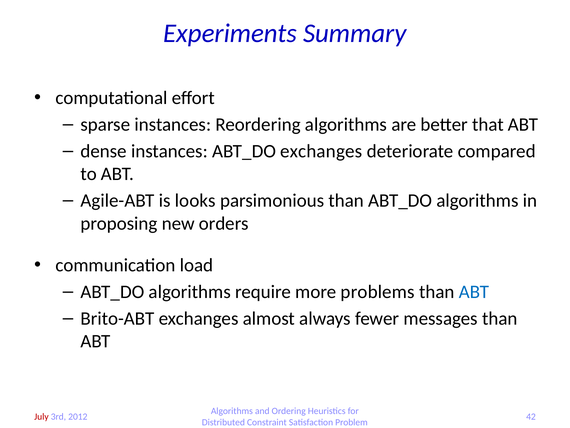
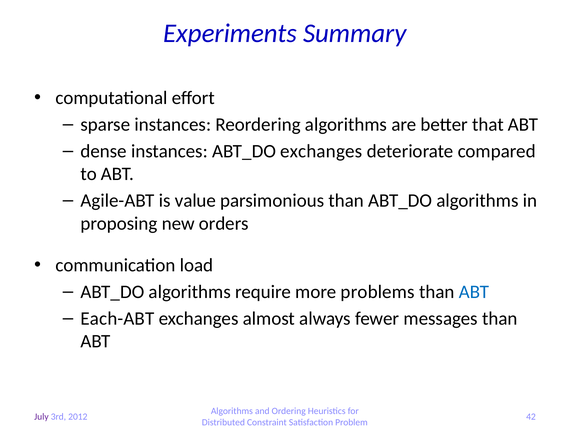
looks: looks -> value (195, 200)
Brito-ABT: Brito-ABT -> Each-ABT (117, 318)
July colour: red -> purple (41, 416)
